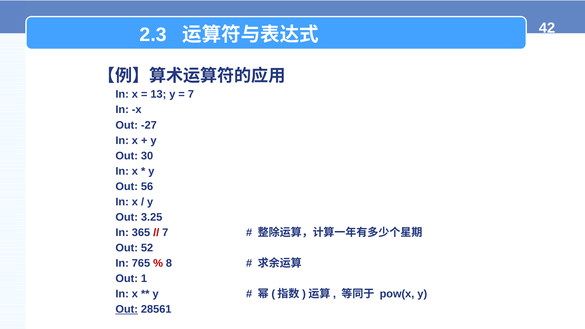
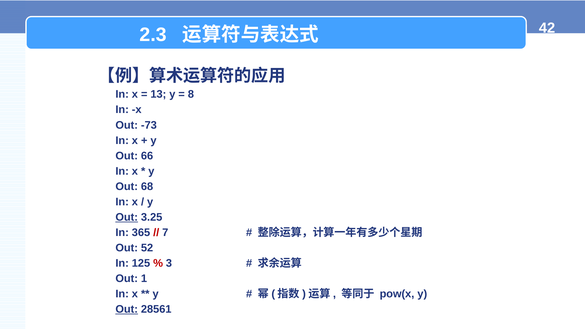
7: 7 -> 8 (191, 94)
-27: -27 -> -73 (149, 125)
30: 30 -> 66 (147, 156)
56: 56 -> 68 (147, 187)
Out underline: none -> present (127, 217)
765: 765 -> 125 (141, 263)
8: 8 -> 3 (169, 263)
